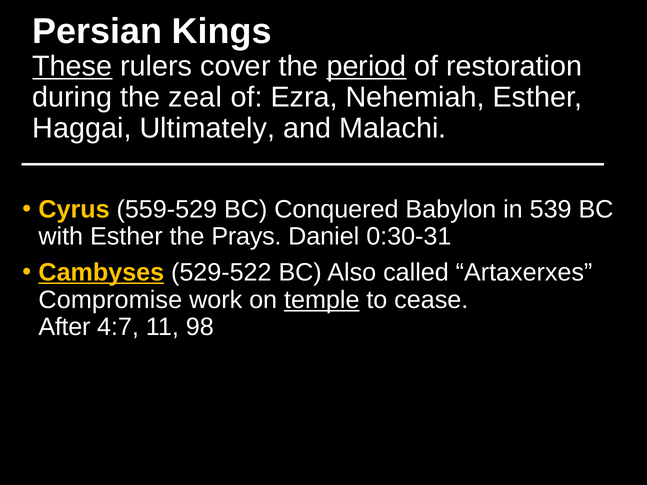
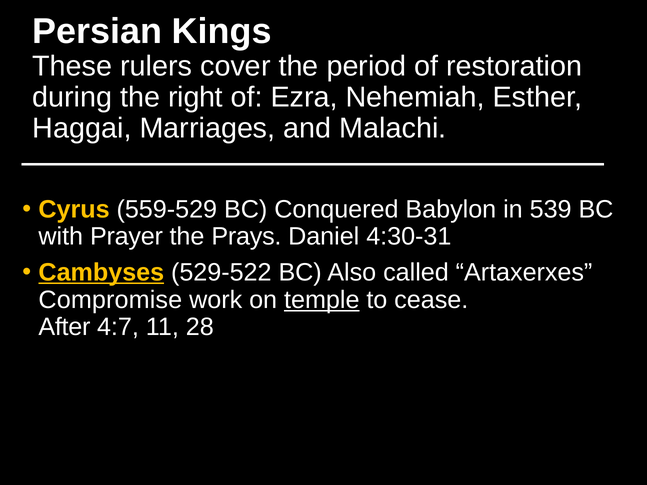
These underline: present -> none (72, 66)
period underline: present -> none (366, 66)
zeal: zeal -> right (196, 97)
Ultimately: Ultimately -> Marriages (207, 128)
with Esther: Esther -> Prayer (126, 237)
0:30-31: 0:30-31 -> 4:30-31 (409, 237)
98: 98 -> 28 (200, 327)
